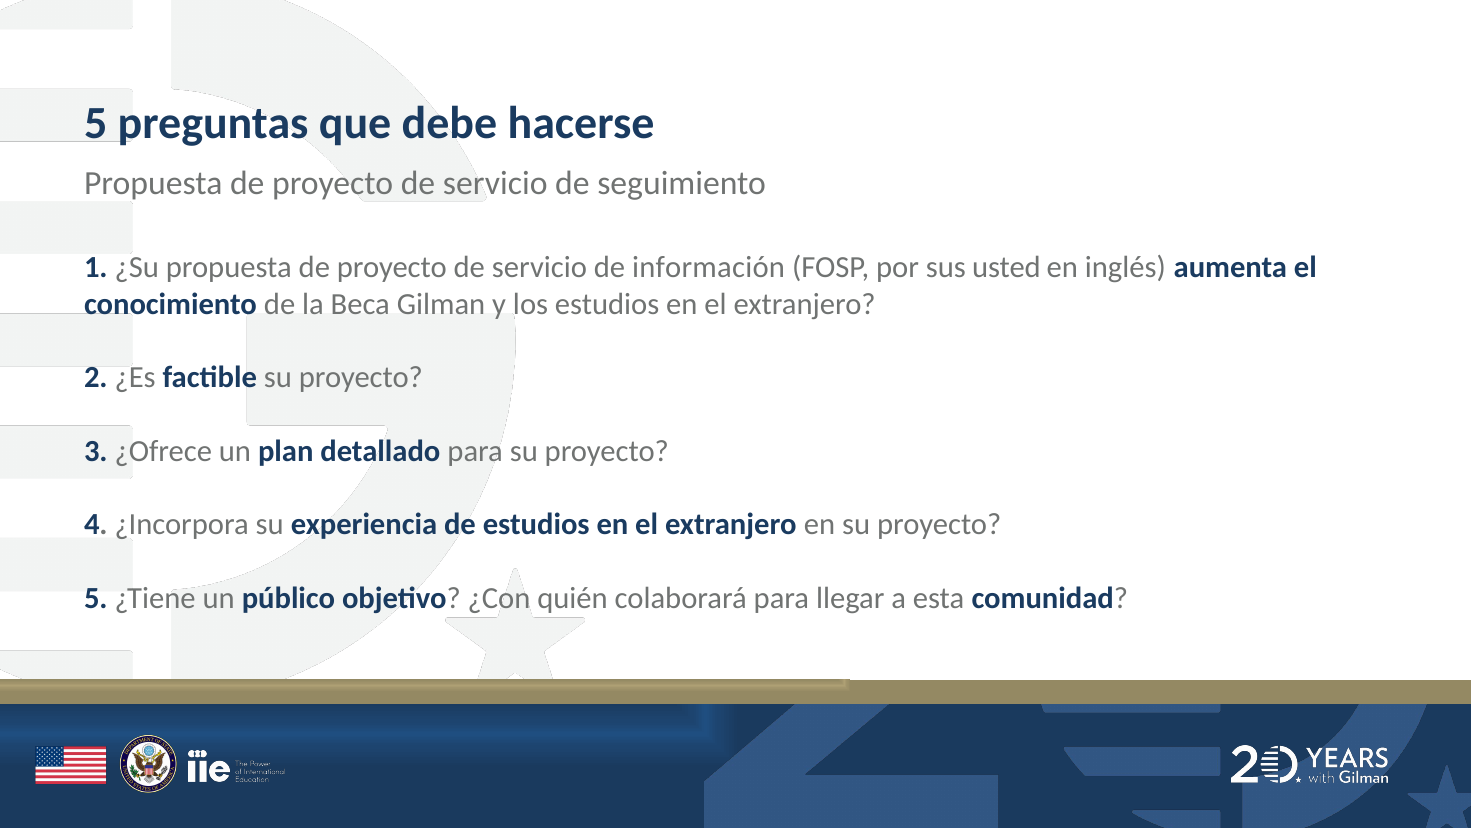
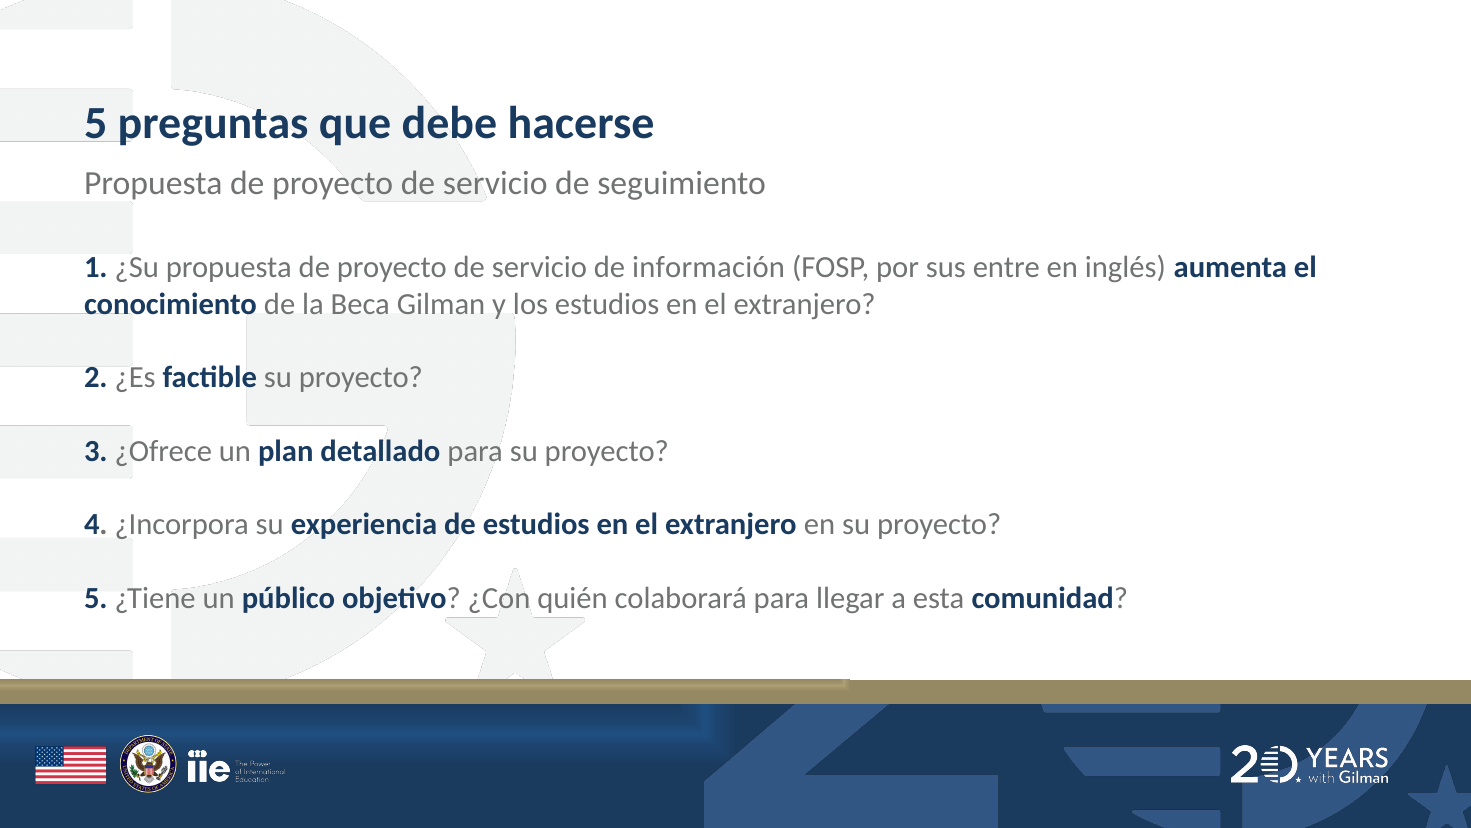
usted: usted -> entre (1006, 267)
